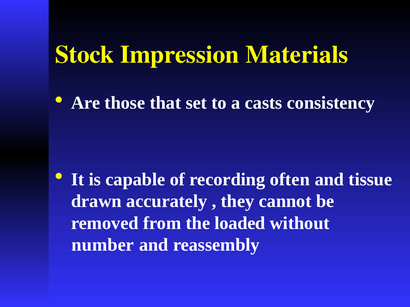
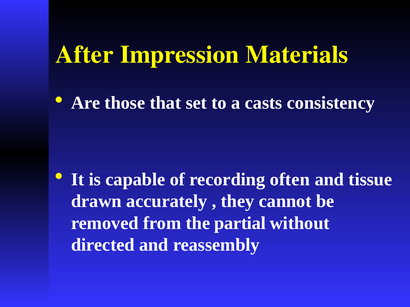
Stock: Stock -> After (84, 55)
loaded: loaded -> partial (240, 223)
number: number -> directed (103, 245)
